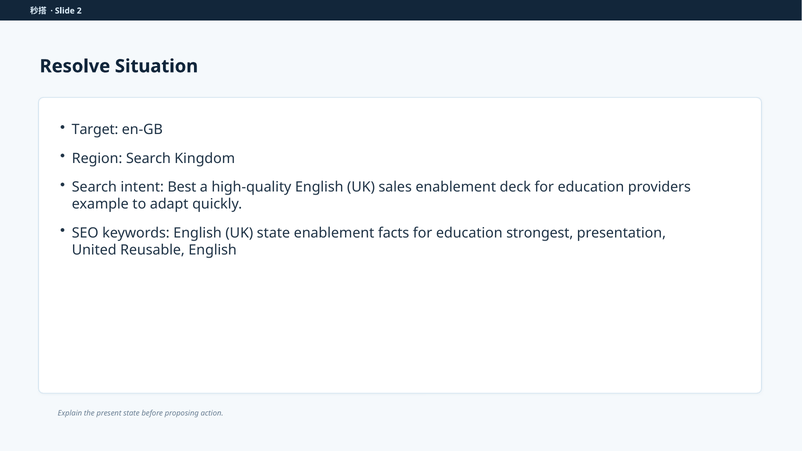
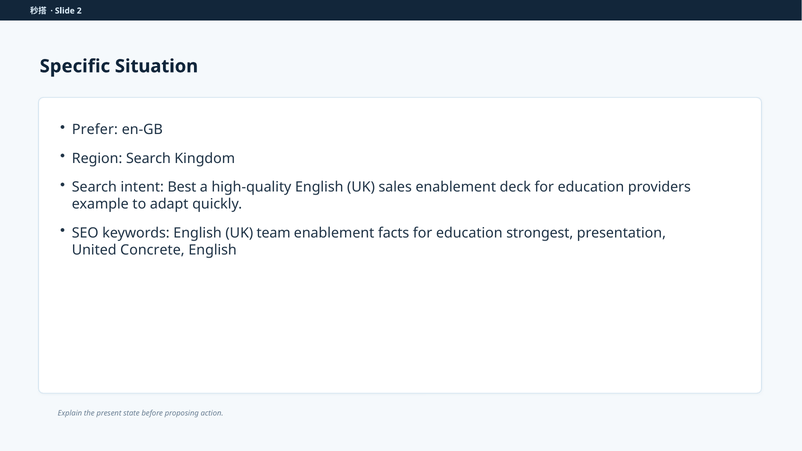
Resolve: Resolve -> Specific (75, 66)
Target: Target -> Prefer (95, 130)
UK state: state -> team (274, 233)
Reusable: Reusable -> Concrete (152, 250)
